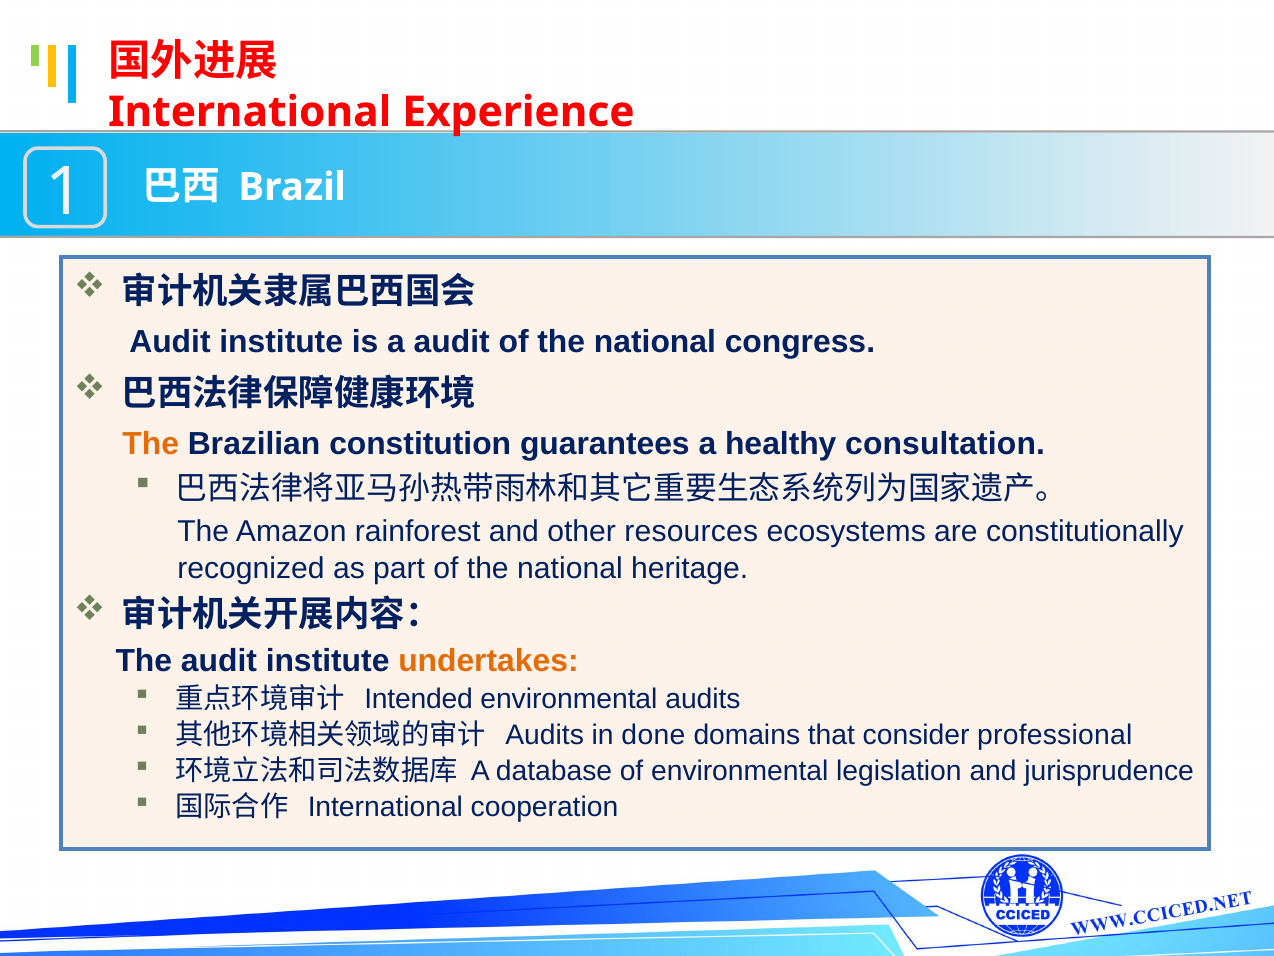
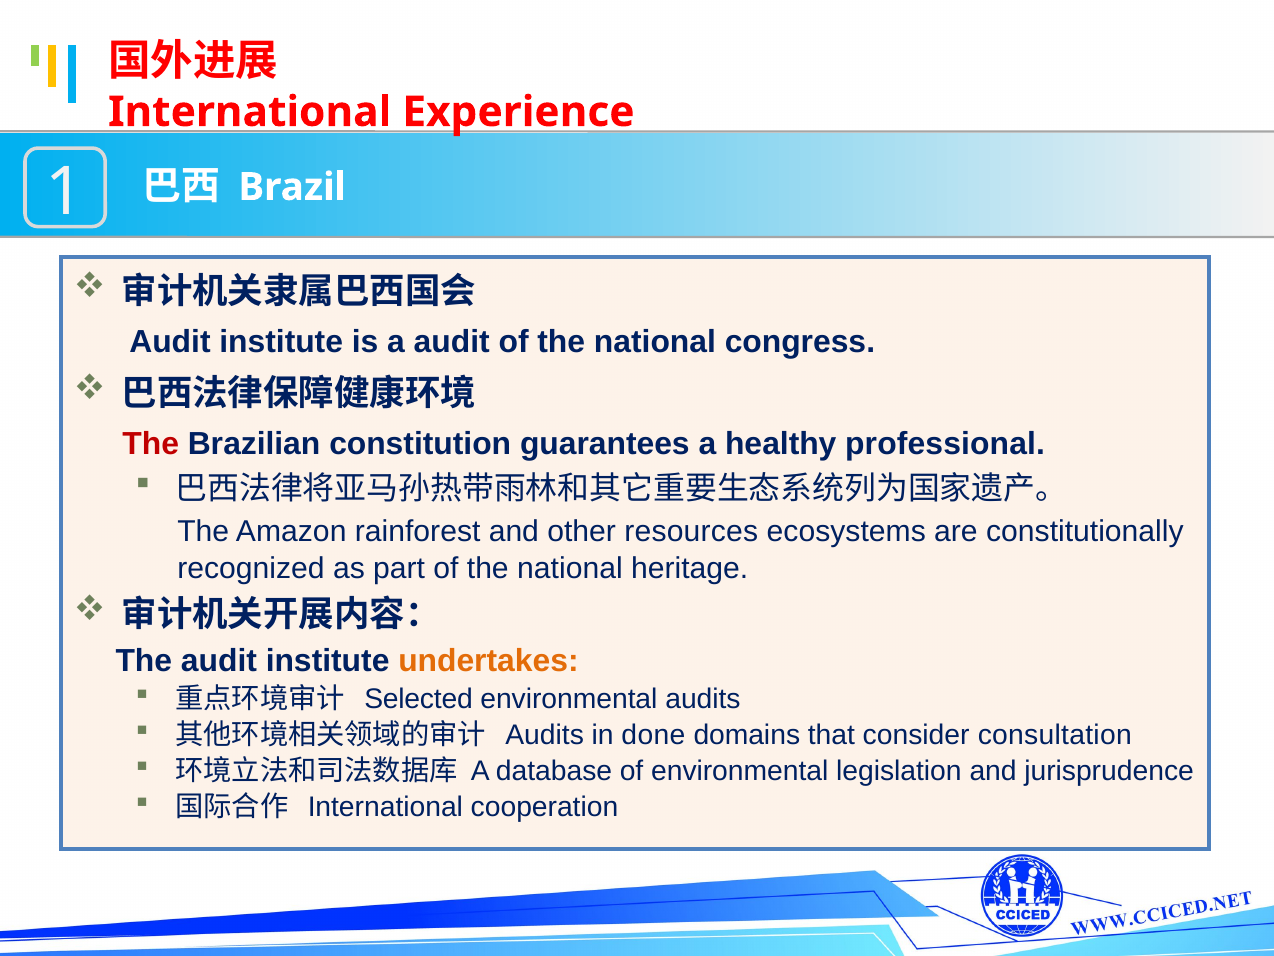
The colour: orange -> red (151, 444)
consultation: consultation -> professional (945, 444)
Intended: Intended -> Selected (419, 699)
professional: professional -> consultation (1055, 735)
